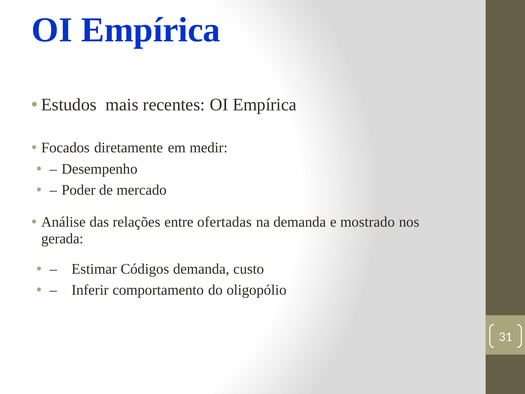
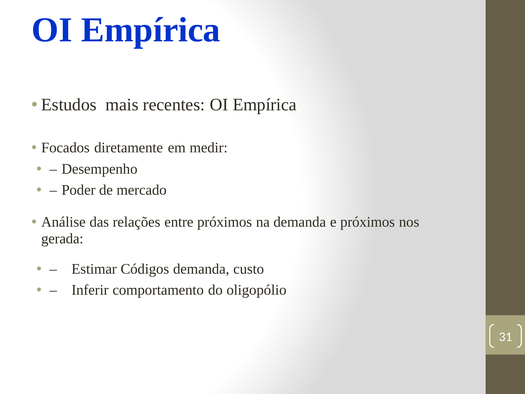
entre ofertadas: ofertadas -> próximos (225, 222)
e mostrado: mostrado -> próximos (368, 222)
